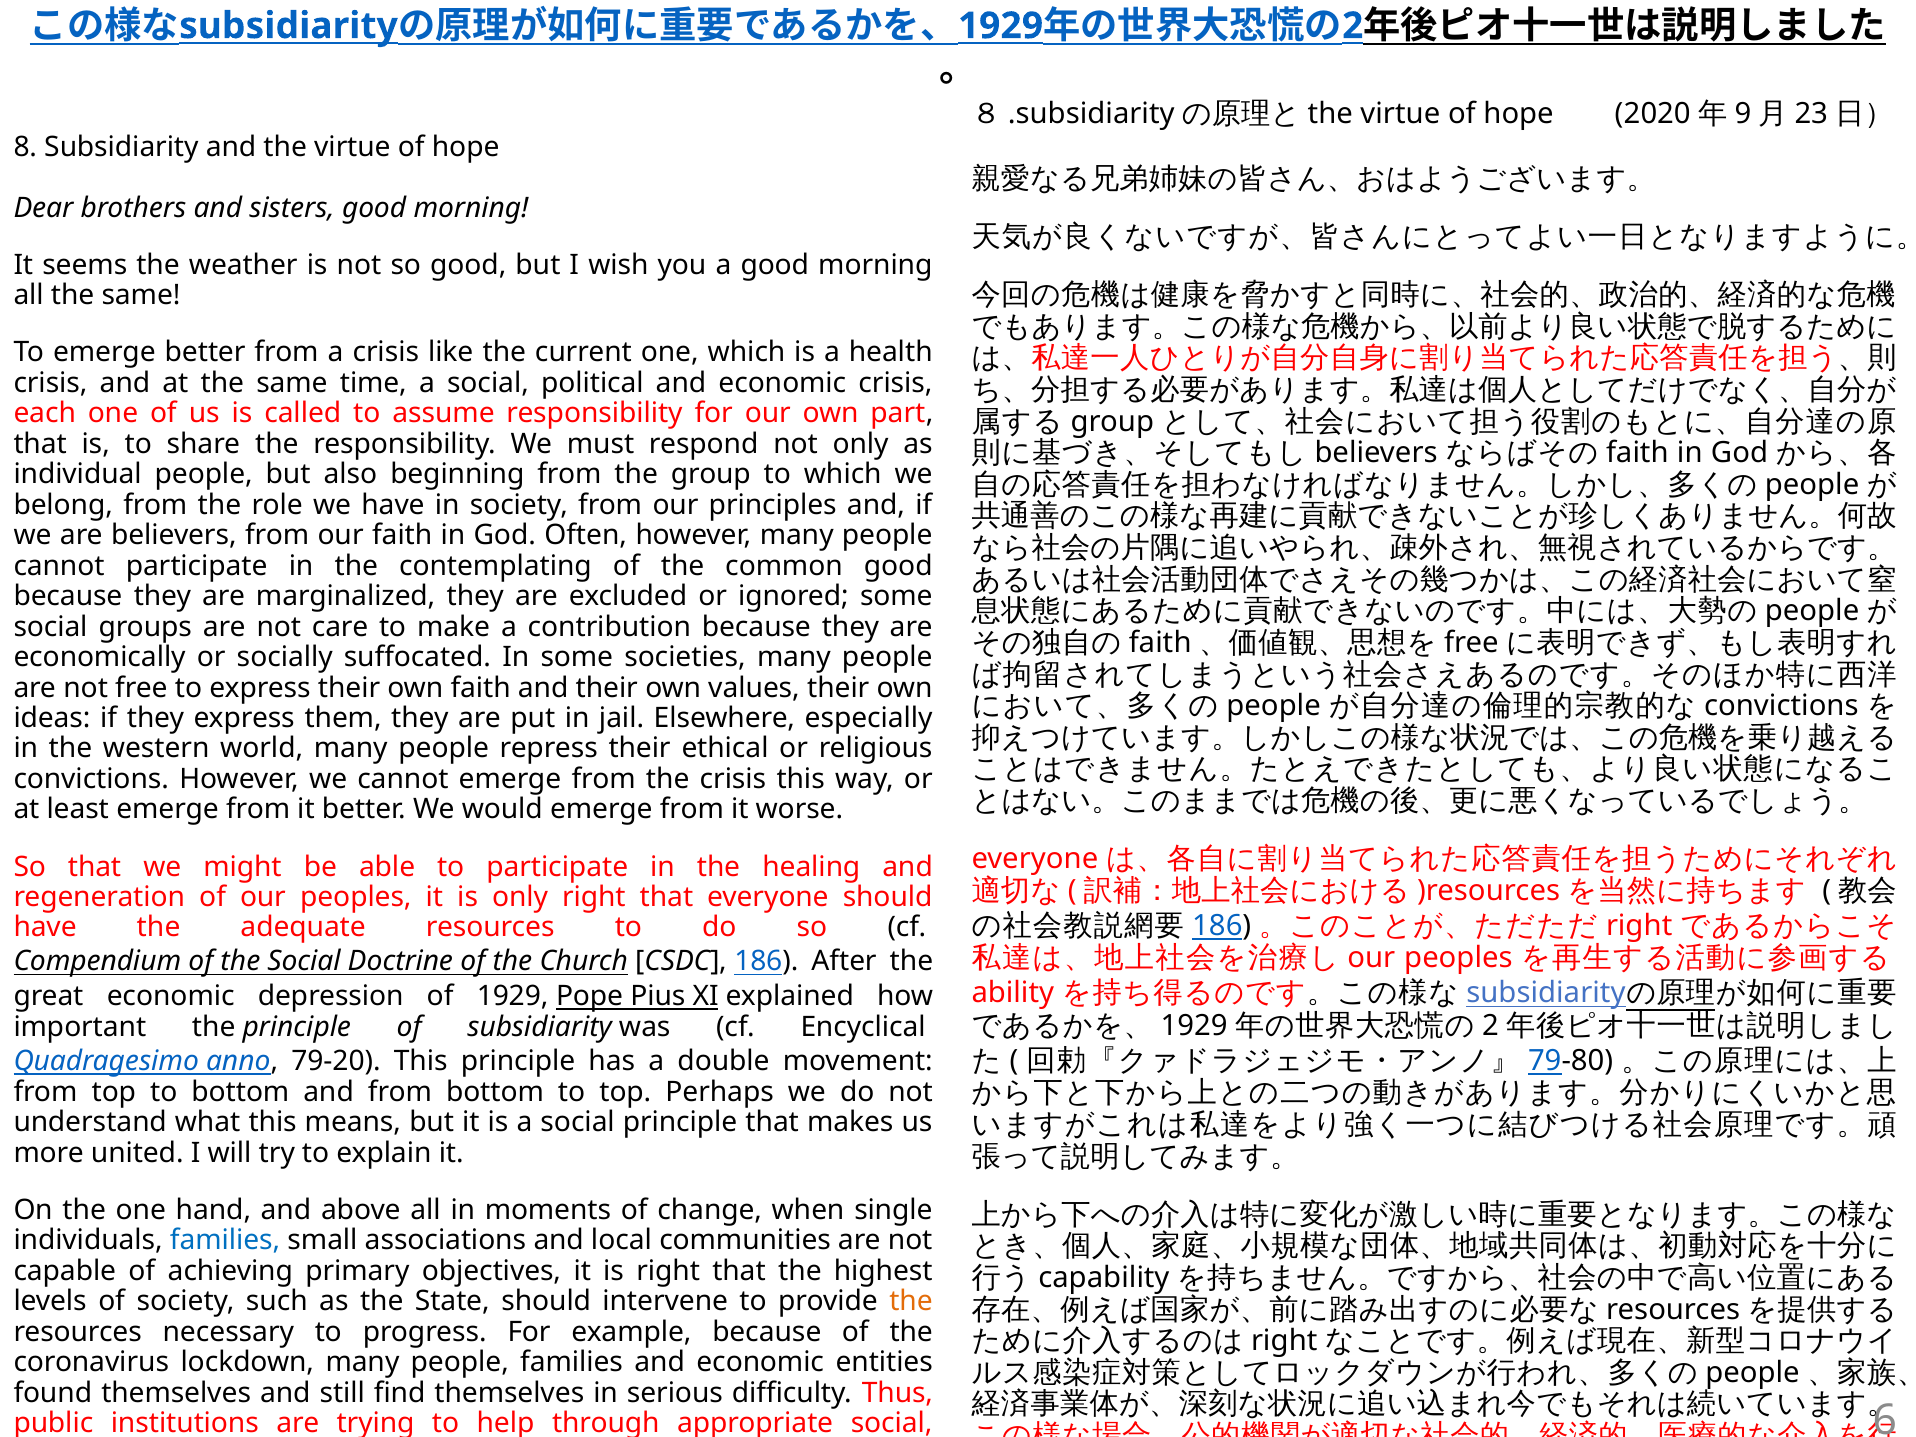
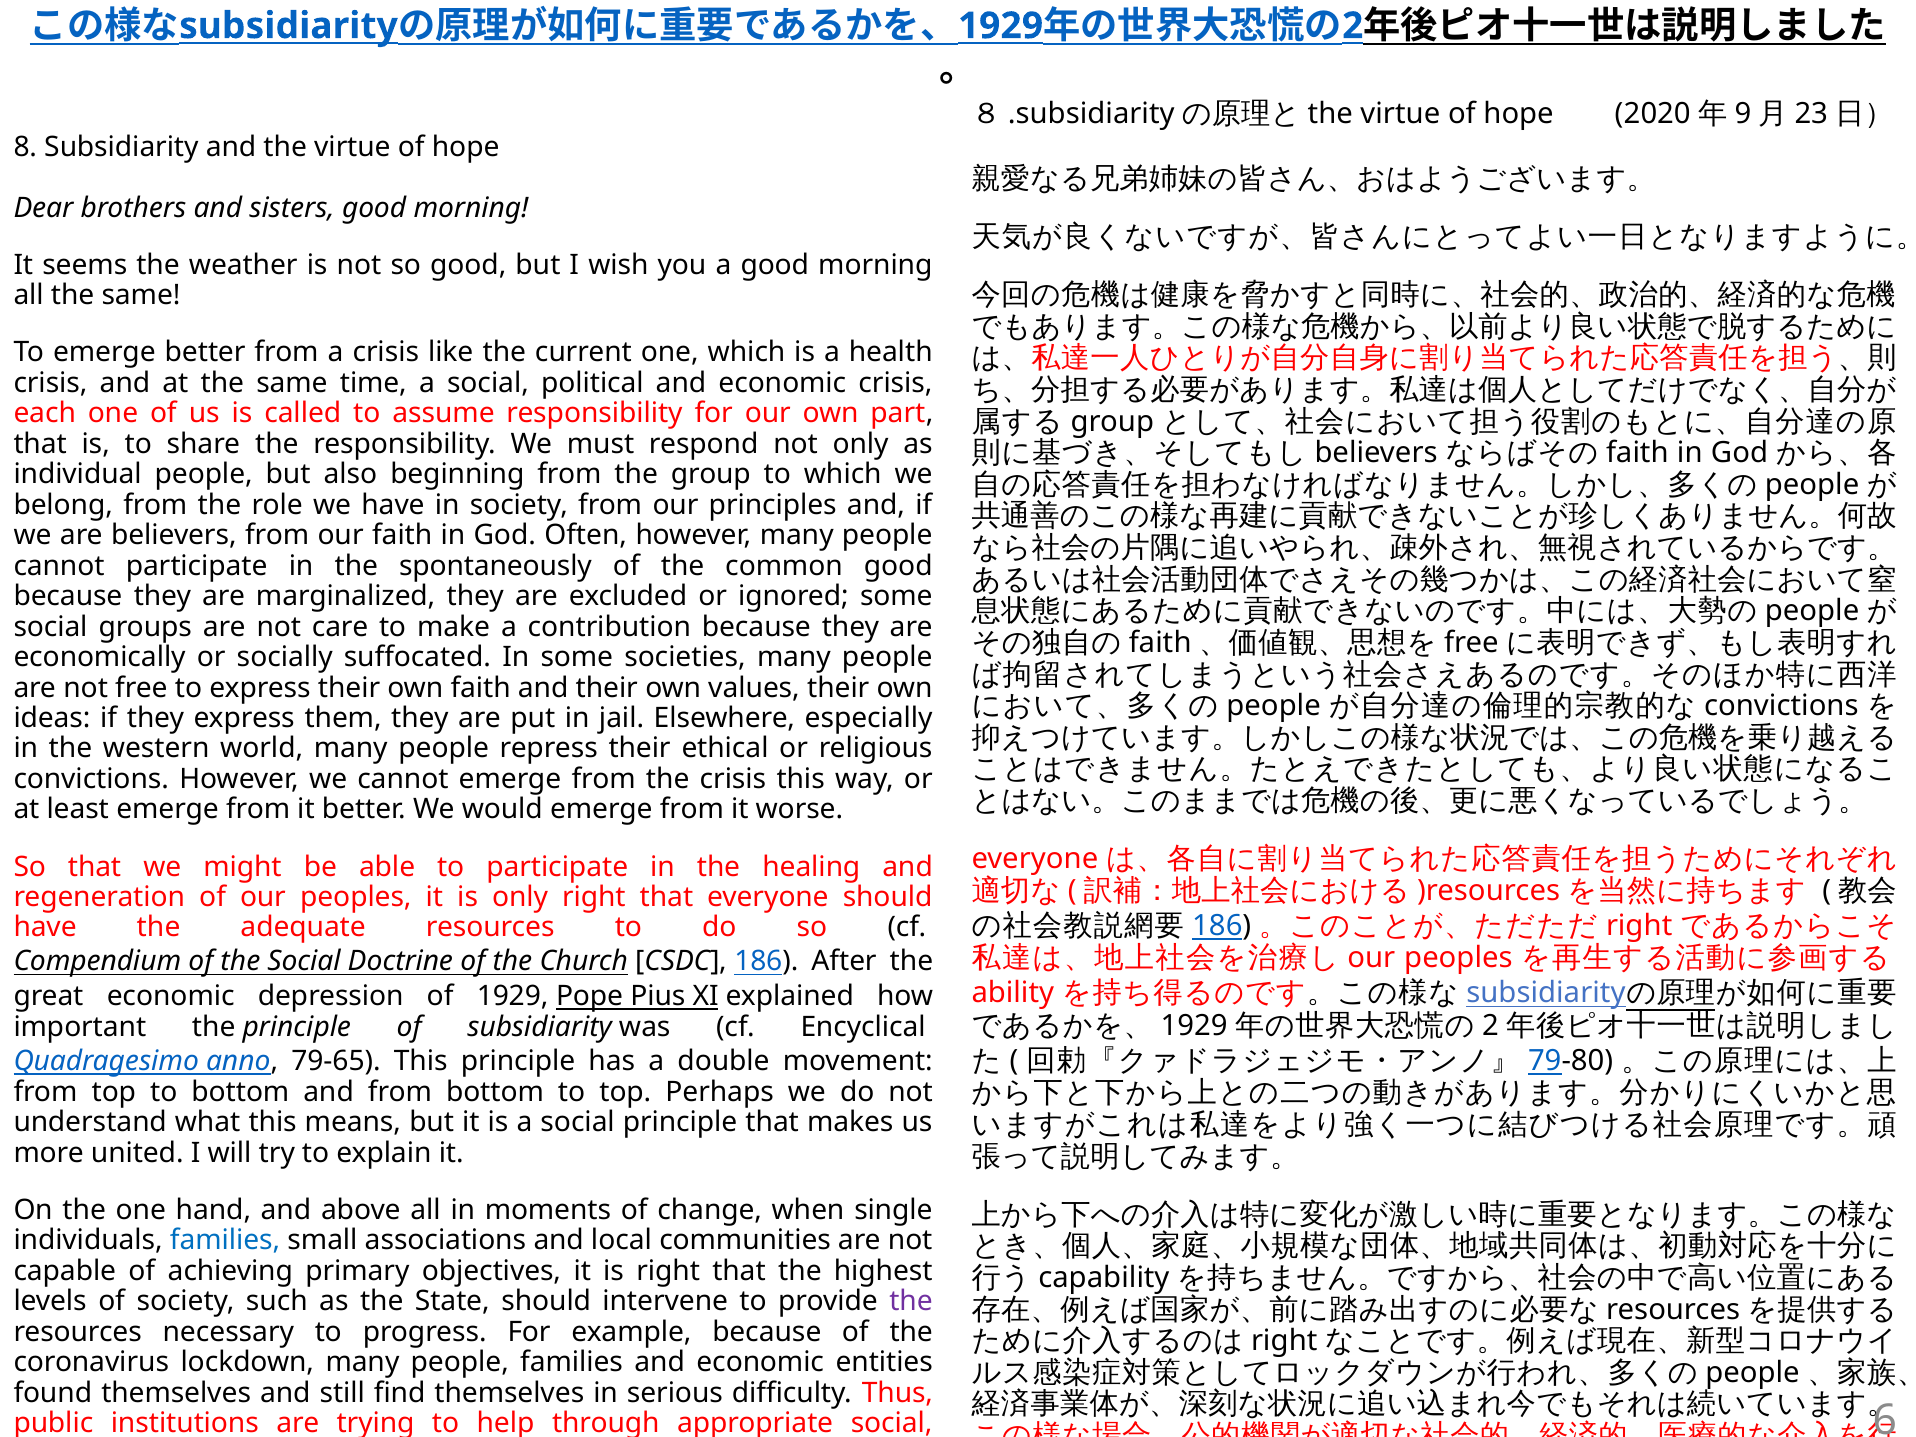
contemplating: contemplating -> spontaneously (495, 566)
79-20: 79-20 -> 79-65 (336, 1061)
the colour: orange -> purple (911, 1301)
